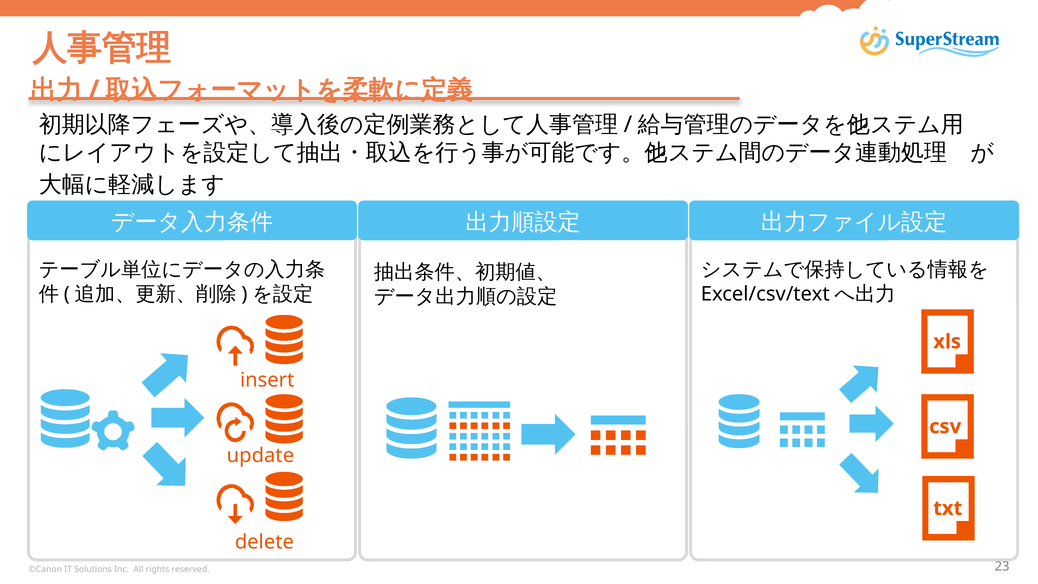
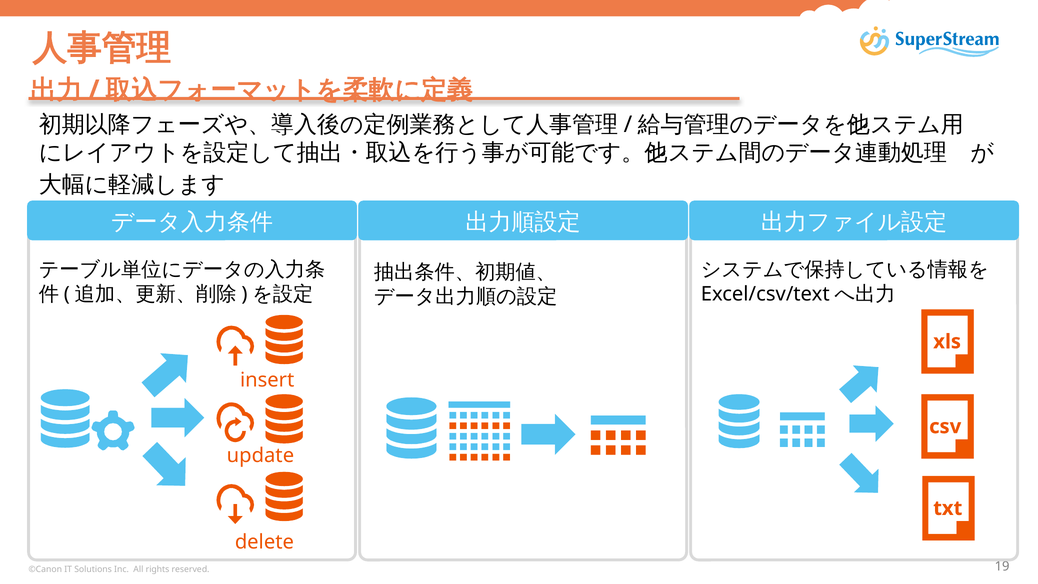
23: 23 -> 19 (1002, 566)
